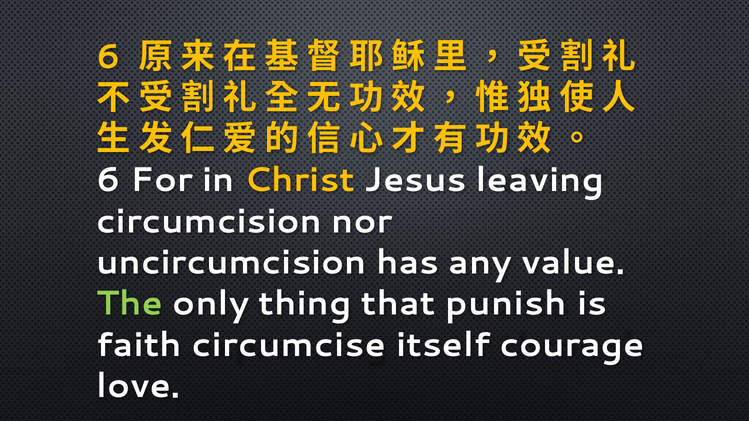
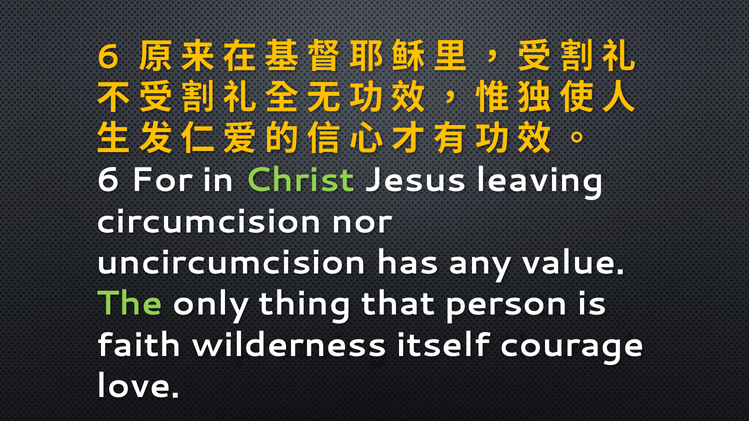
Christ colour: yellow -> light green (300, 180)
punish: punish -> person (506, 304)
circumcise: circumcise -> wilderness (289, 345)
